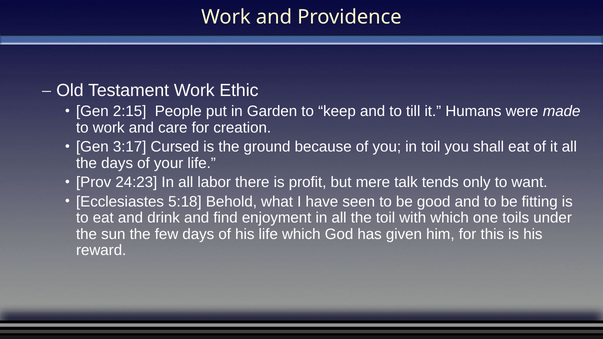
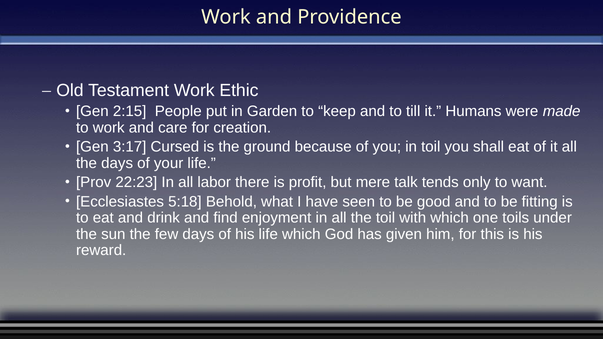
24:23: 24:23 -> 22:23 (136, 183)
